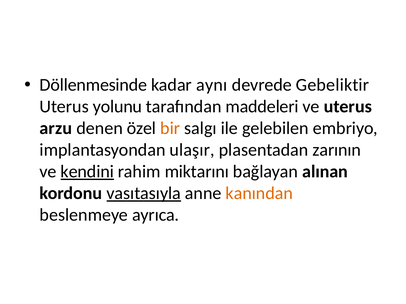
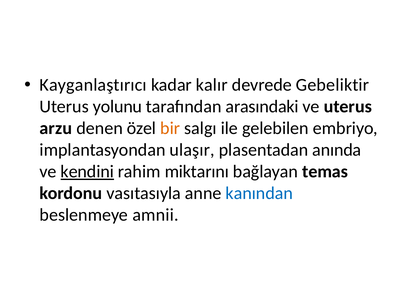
Döllenmesinde: Döllenmesinde -> Kayganlaştırıcı (93, 85)
aynı: aynı -> kalır (212, 85)
maddeleri: maddeleri -> arasındaki (262, 107)
zarının: zarının -> anında (337, 150)
alınan: alınan -> temas (325, 172)
vasıtasıyla underline: present -> none (144, 194)
kanından colour: orange -> blue (259, 194)
ayrıca: ayrıca -> amnii (155, 215)
